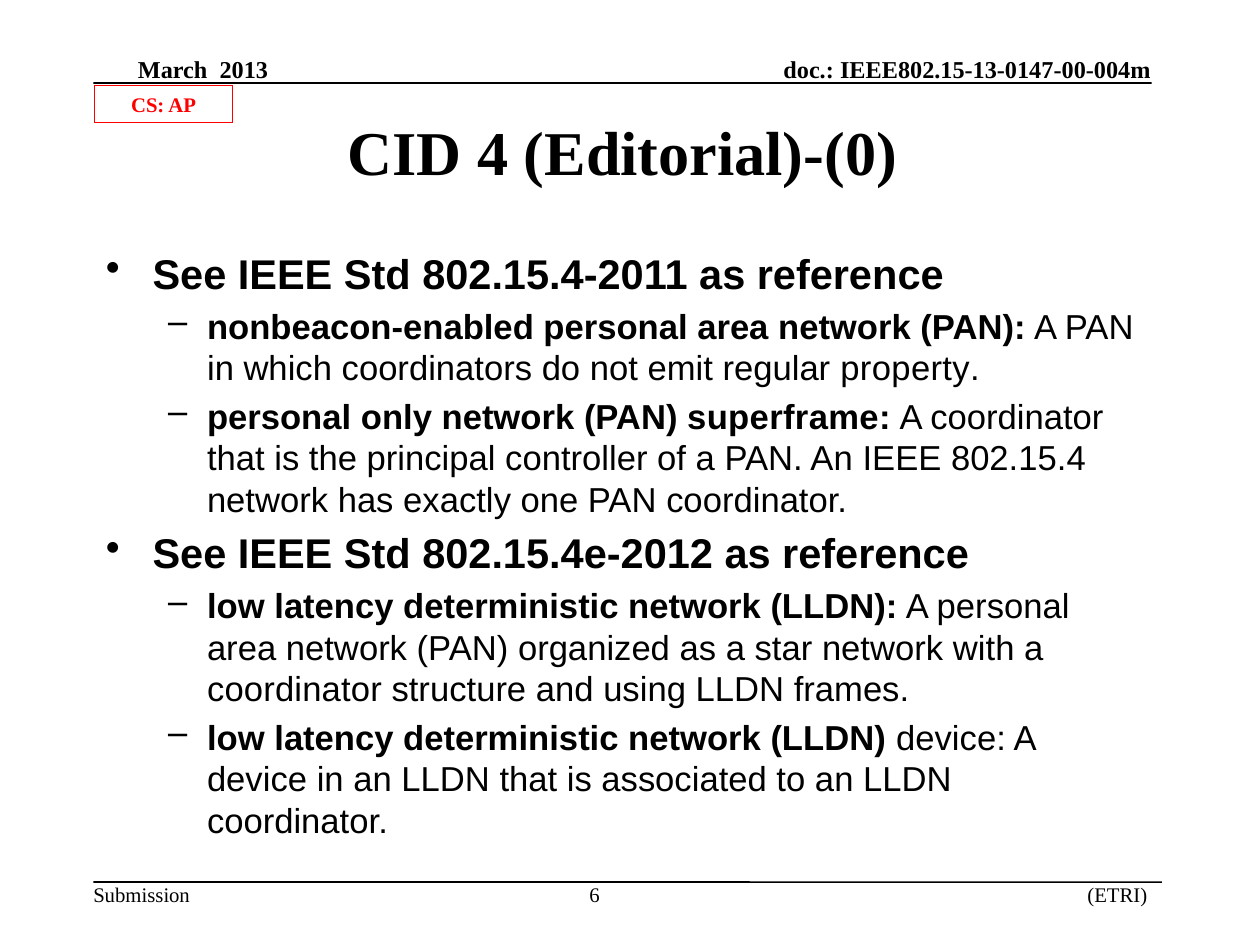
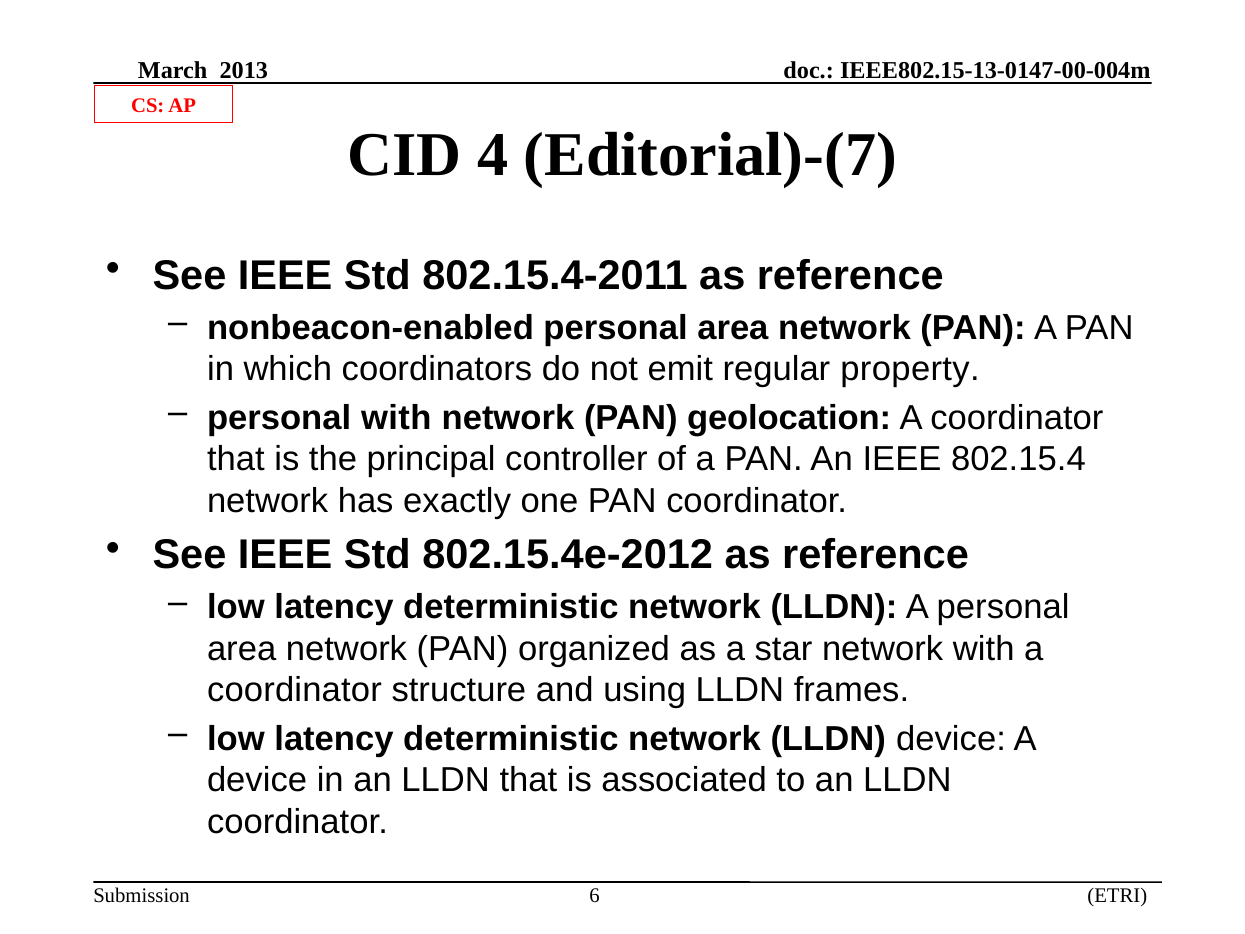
Editorial)-(0: Editorial)-(0 -> Editorial)-(7 (710, 155)
personal only: only -> with (396, 417)
superframe: superframe -> geolocation (789, 417)
